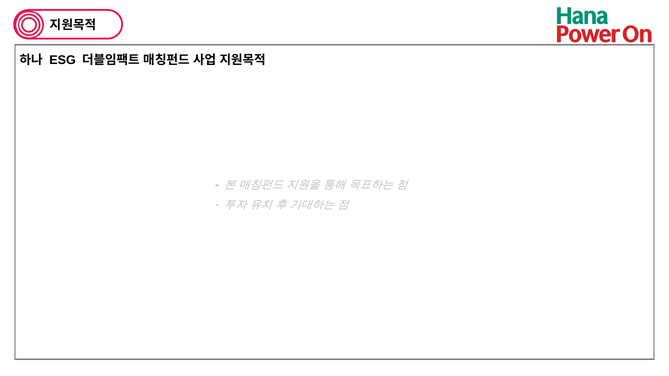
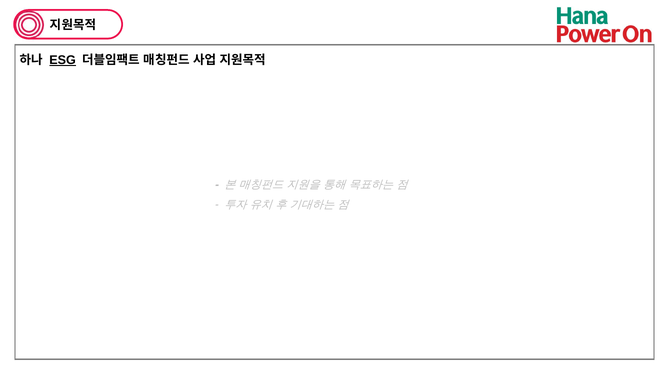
ESG underline: none -> present (63, 60)
